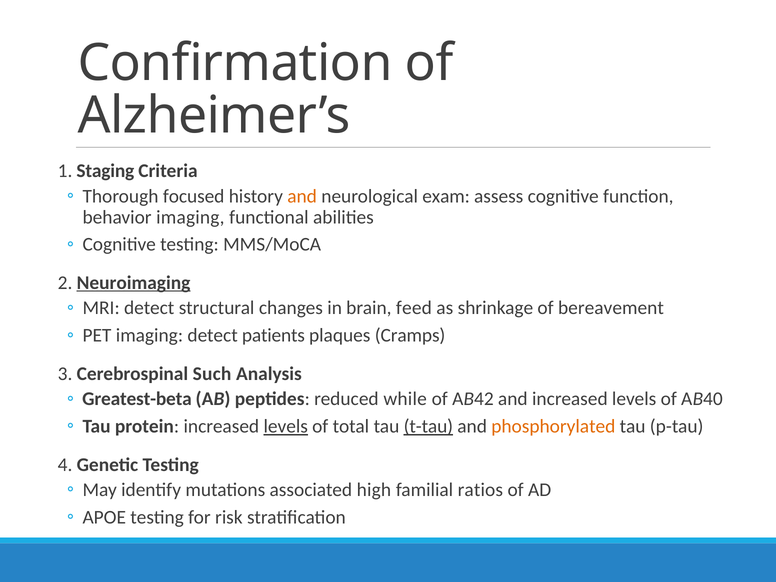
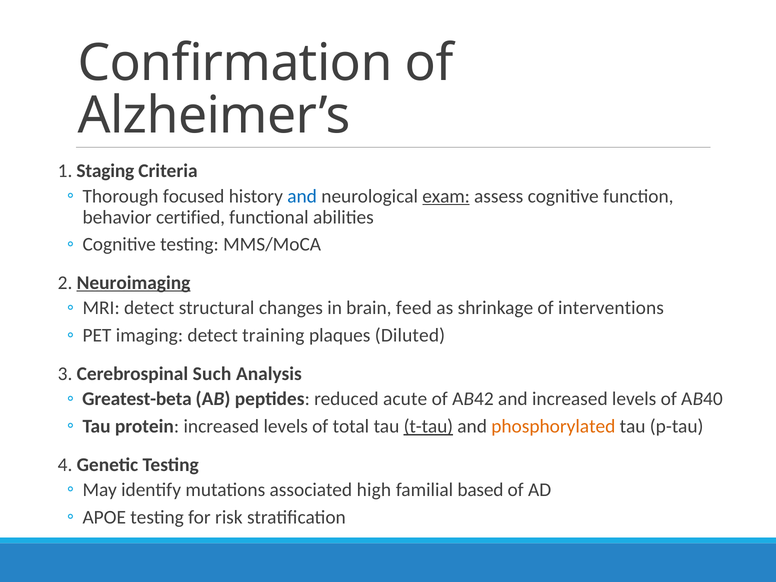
and colour: orange -> blue (302, 196)
exam underline: none -> present (446, 196)
behavior imaging: imaging -> certified (191, 217)
bereavement: bereavement -> interventions (611, 308)
patients: patients -> training (273, 335)
Cramps: Cramps -> Diluted (410, 335)
while: while -> acute (405, 399)
levels underline: present -> none (286, 426)
ratios: ratios -> based (480, 490)
